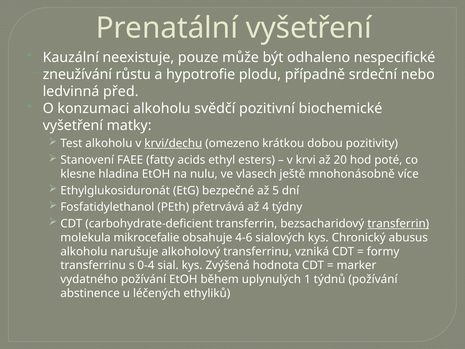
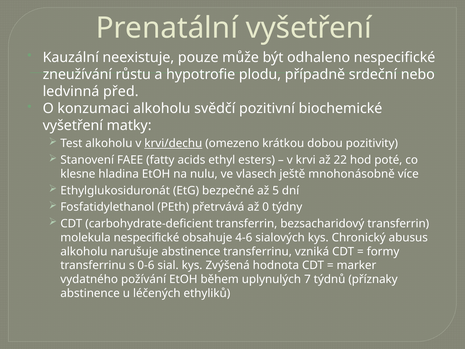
20: 20 -> 22 (340, 160)
4: 4 -> 0 (266, 207)
transferrin underline: present -> none (398, 223)
molekula mikrocefalie: mikrocefalie -> nespecifické (146, 237)
narušuje alkoholový: alkoholový -> abstinence (191, 251)
0-4: 0-4 -> 0-6 (146, 265)
1: 1 -> 7 (307, 279)
týdnů požívání: požívání -> příznaky (373, 279)
